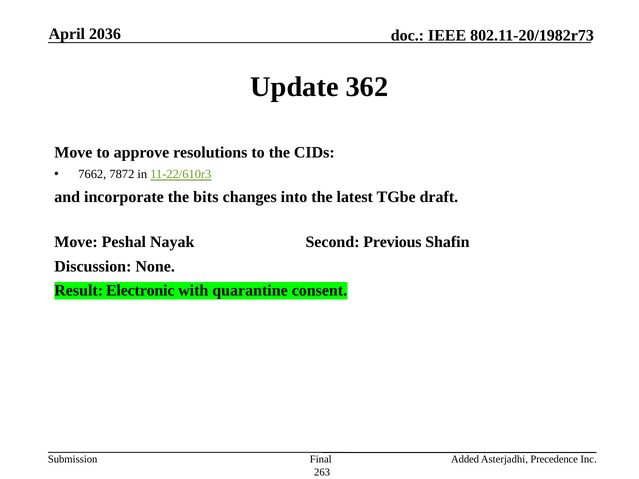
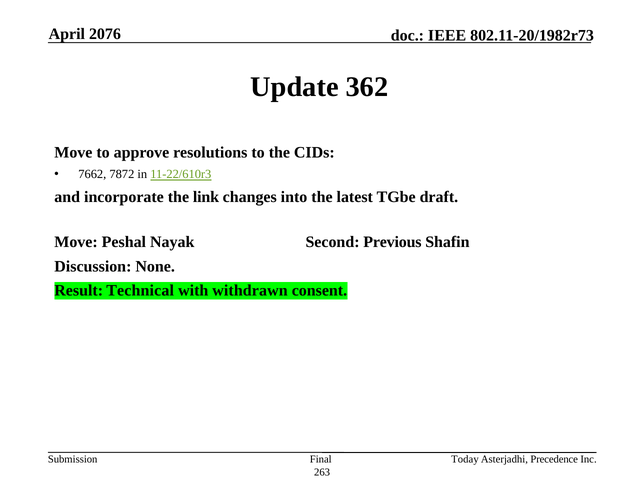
2036: 2036 -> 2076 (105, 34)
bits: bits -> link (206, 197)
Electronic: Electronic -> Technical (140, 291)
quarantine: quarantine -> withdrawn (250, 291)
Added: Added -> Today (465, 460)
